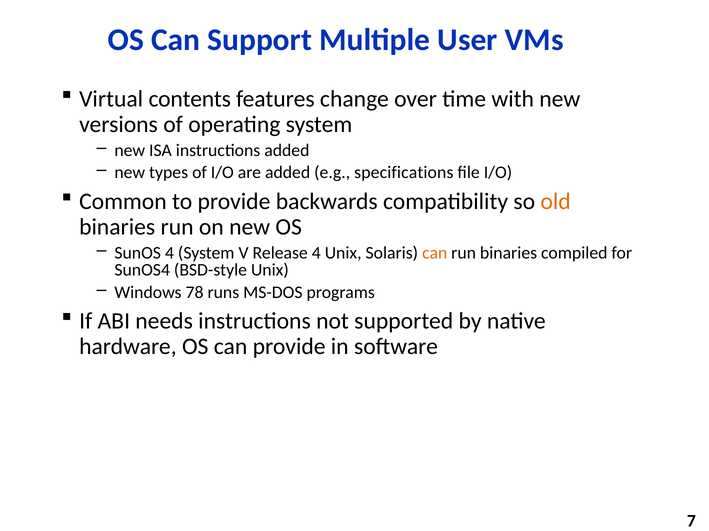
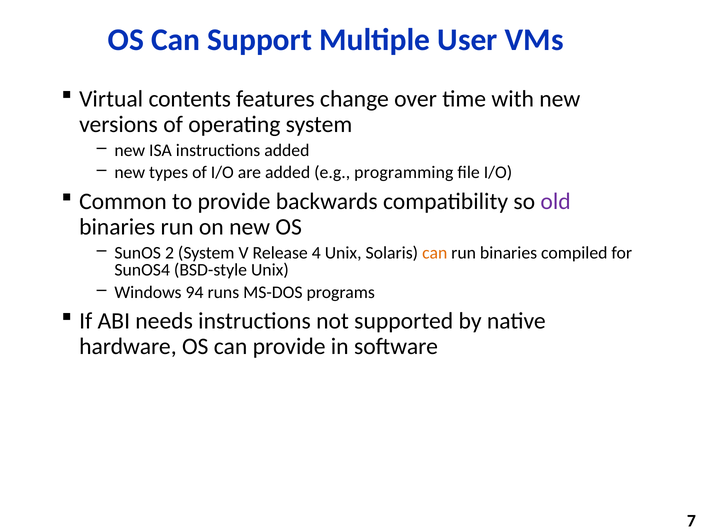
specifications: specifications -> programming (404, 173)
old colour: orange -> purple (556, 202)
SunOS 4: 4 -> 2 (169, 253)
78: 78 -> 94 (195, 293)
